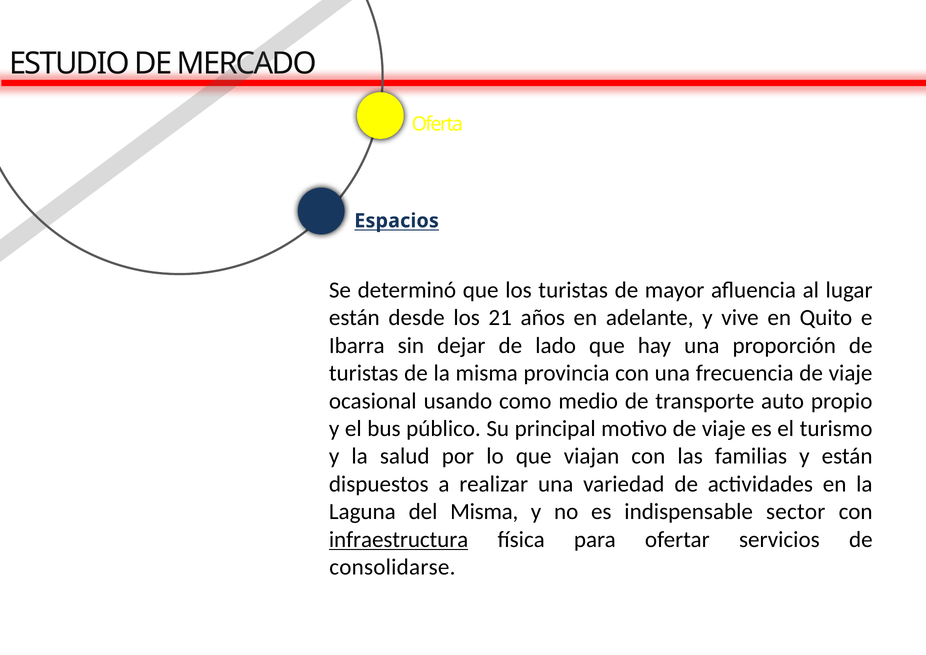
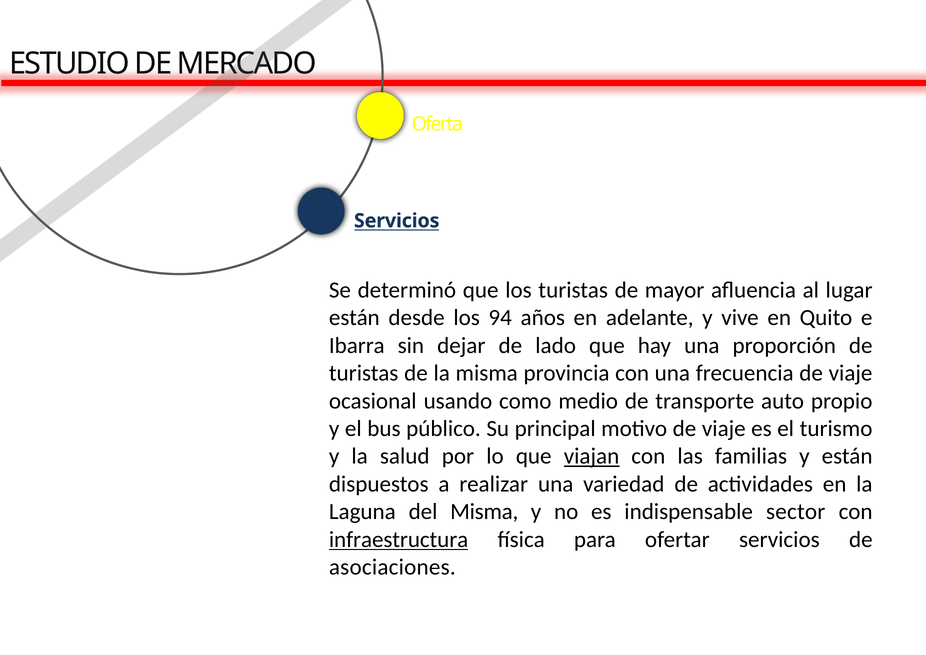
Espacios: Espacios -> Servicios (397, 221)
21: 21 -> 94 (500, 318)
viajan underline: none -> present (592, 456)
consolidarse: consolidarse -> asociaciones (392, 567)
